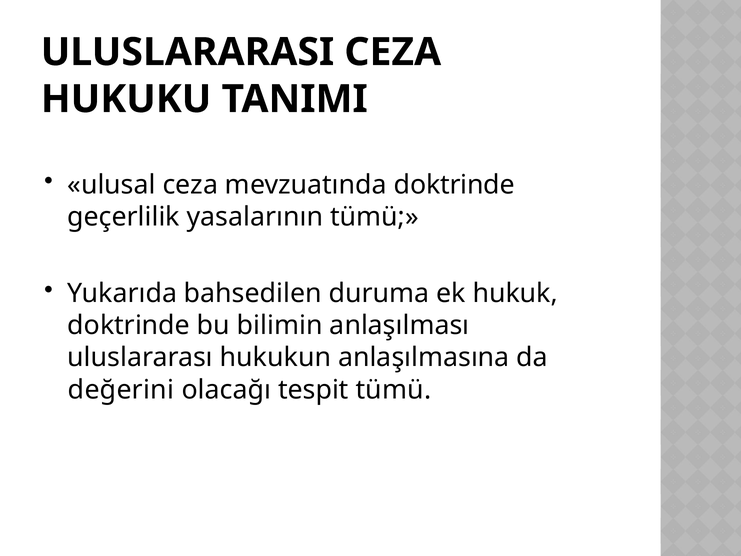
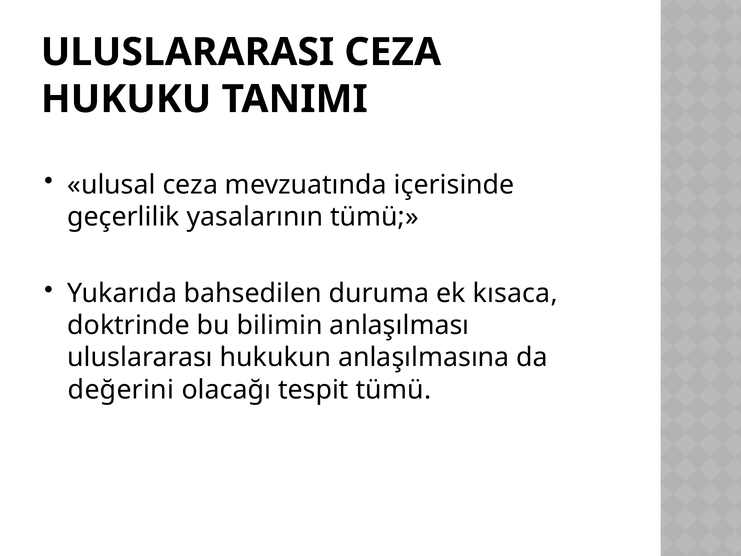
mevzuatında doktrinde: doktrinde -> içerisinde (454, 185)
hukuk: hukuk -> kısaca (515, 293)
